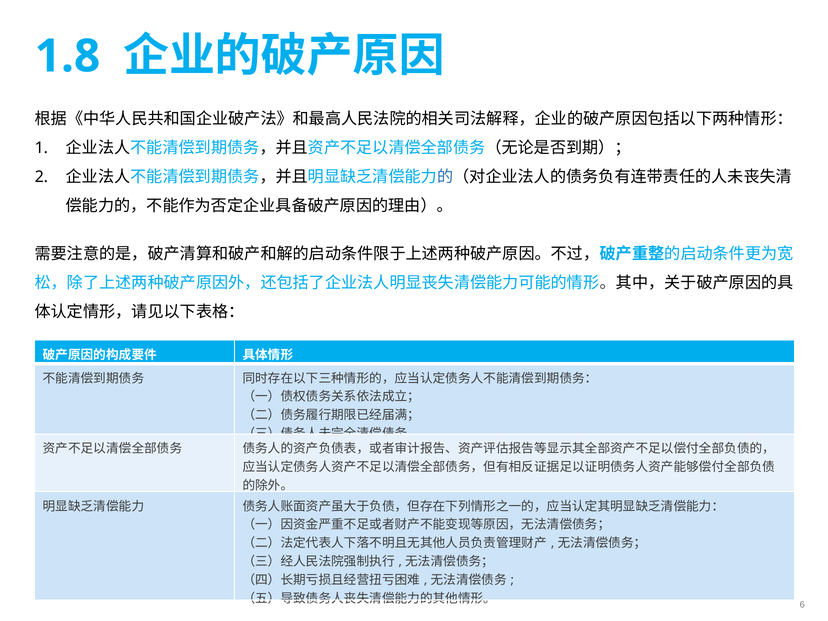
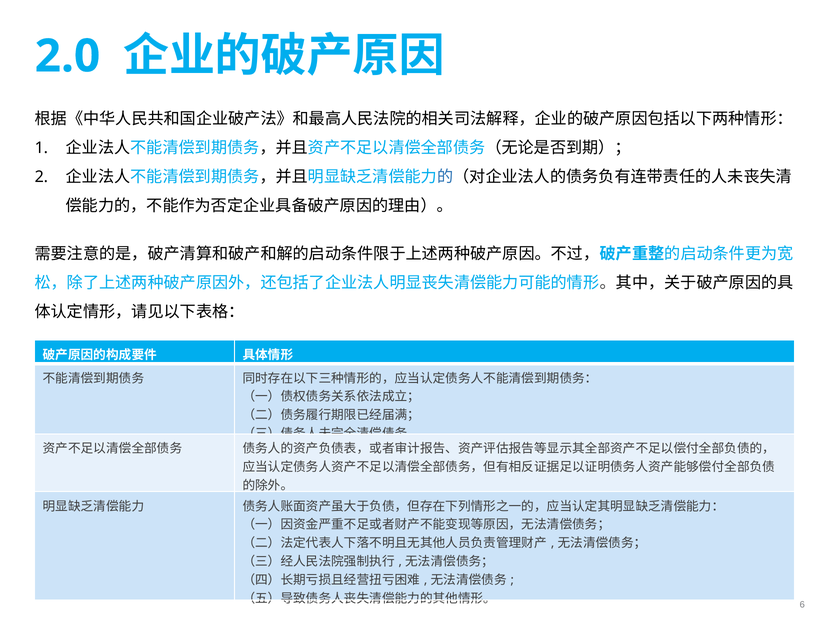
1.8: 1.8 -> 2.0 (67, 56)
